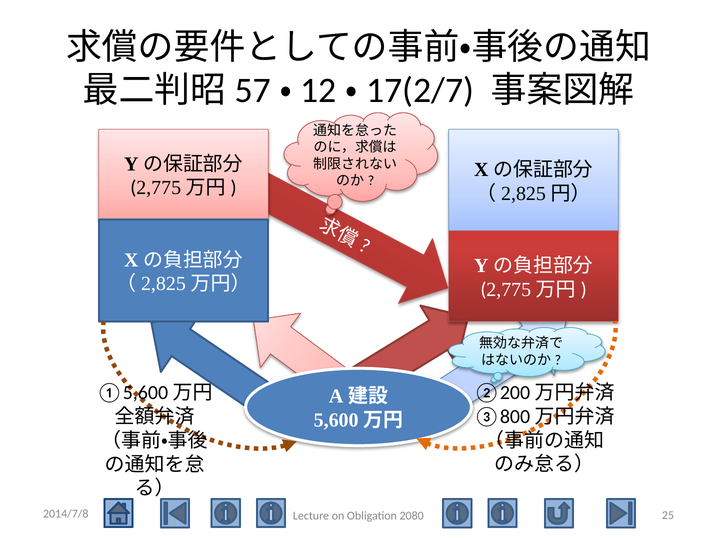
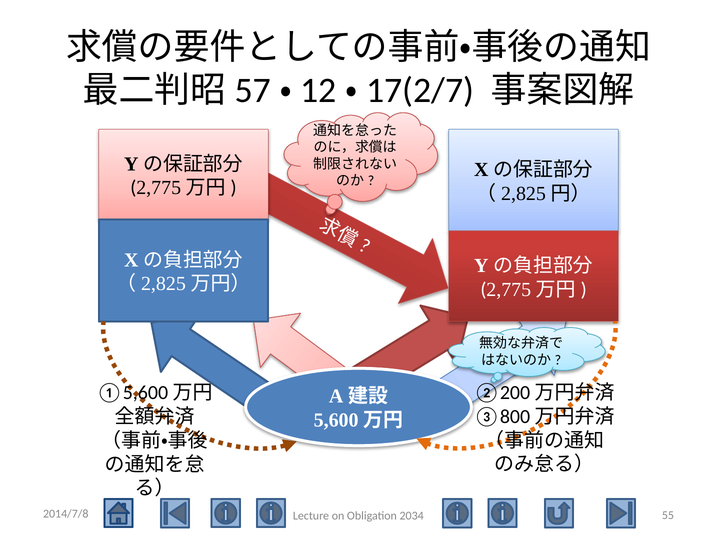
25: 25 -> 55 (668, 515)
2080: 2080 -> 2034 (412, 515)
